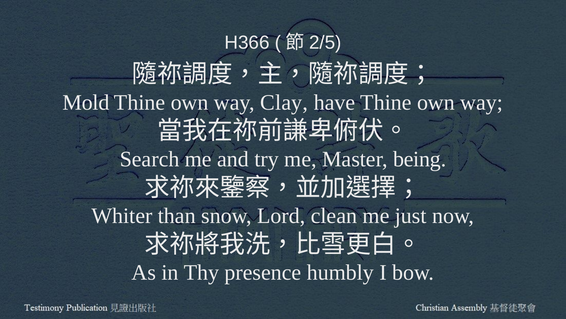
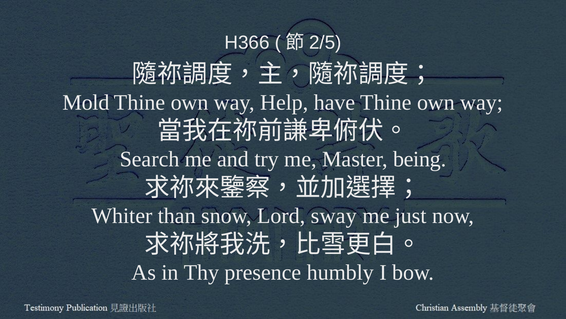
Clay: Clay -> Help (284, 102)
clean: clean -> sway (334, 215)
